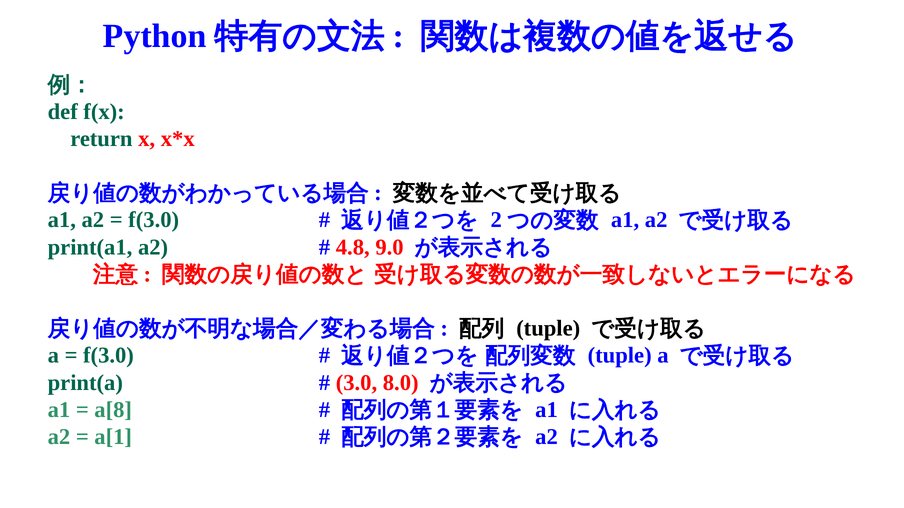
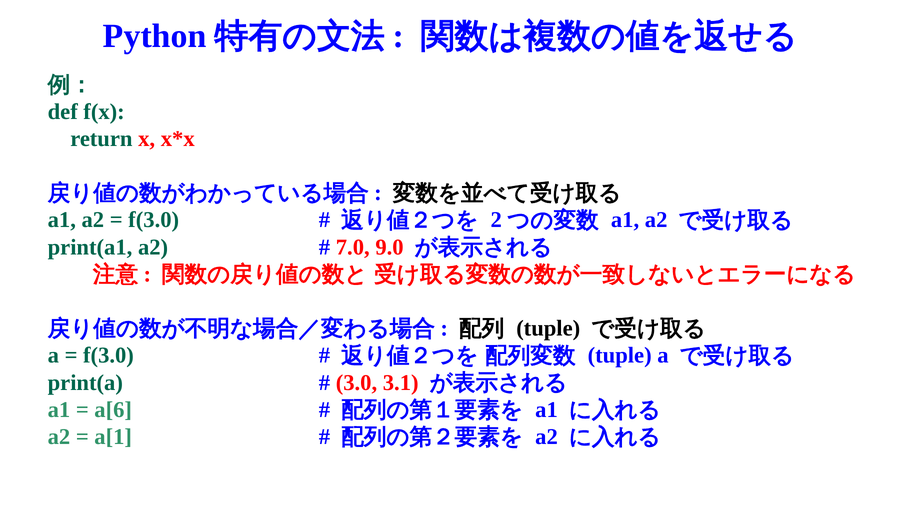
4.8: 4.8 -> 7.0 (353, 247)
8.0: 8.0 -> 3.1 (401, 383)
a[8: a[8 -> a[6 (113, 410)
